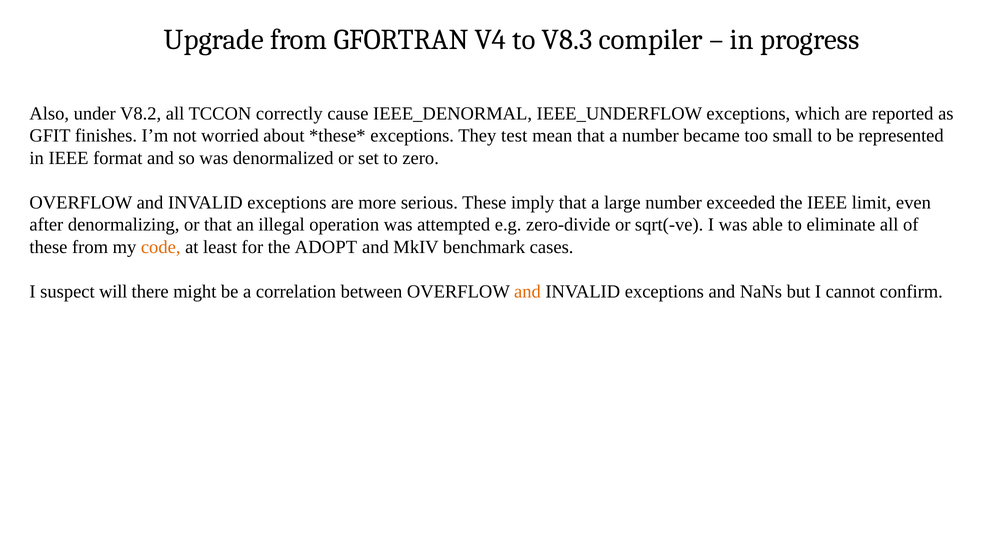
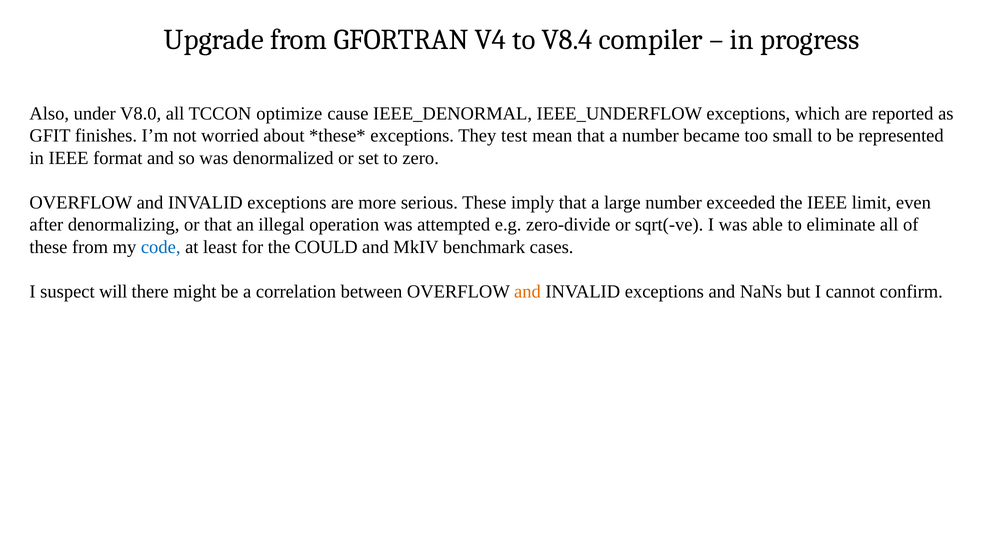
V8.3: V8.3 -> V8.4 (567, 40)
V8.2: V8.2 -> V8.0 (141, 113)
correctly: correctly -> optimize (289, 113)
code colour: orange -> blue (161, 247)
ADOPT: ADOPT -> COULD (326, 247)
